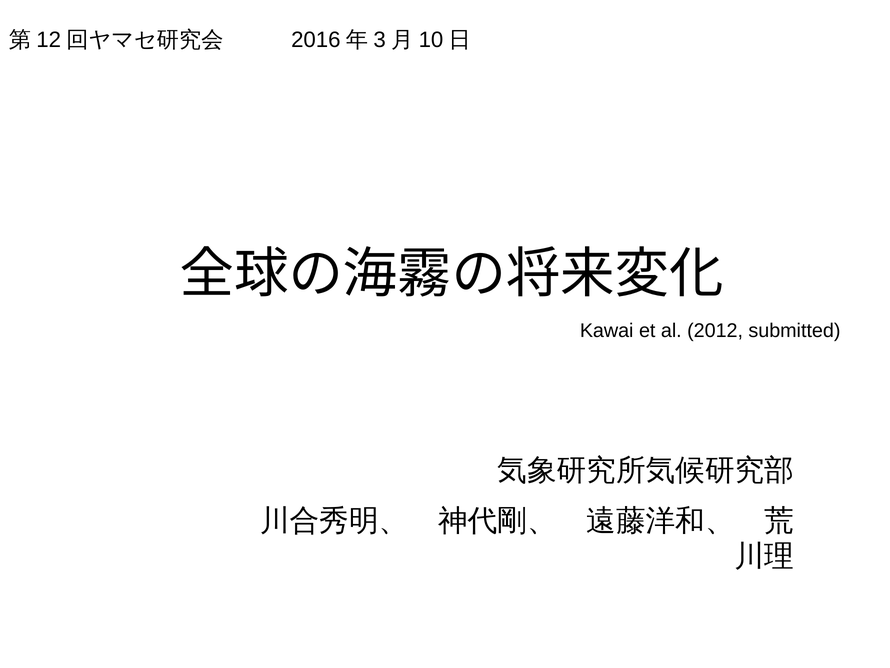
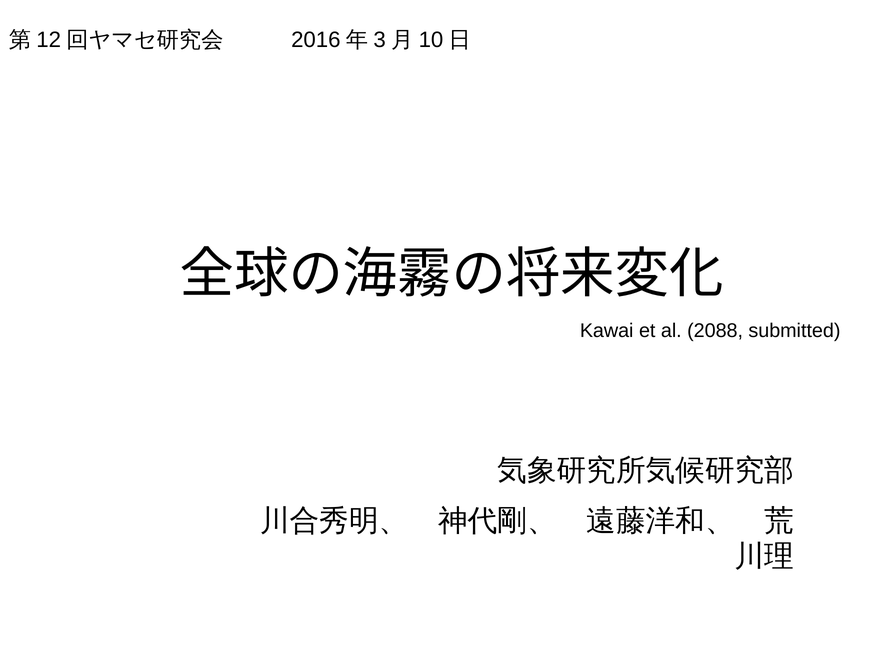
2012: 2012 -> 2088 (715, 330)
